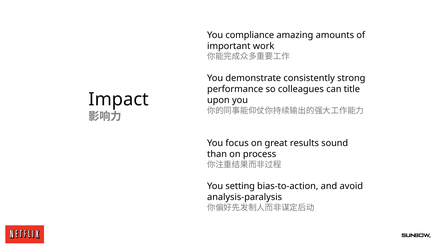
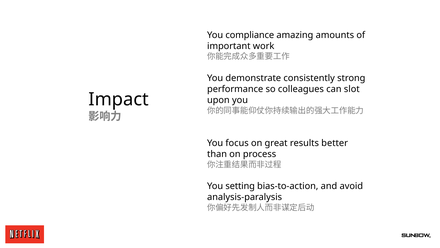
title: title -> slot (352, 89)
sound: sound -> better (335, 143)
